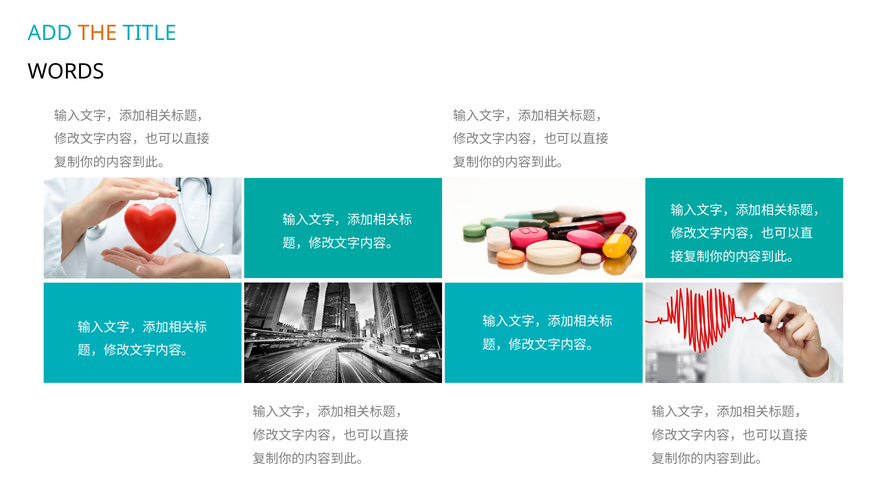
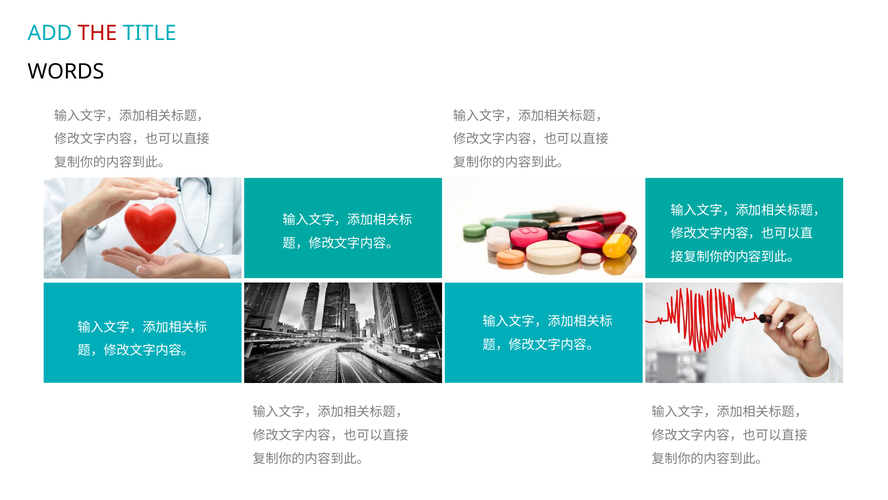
THE colour: orange -> red (97, 33)
